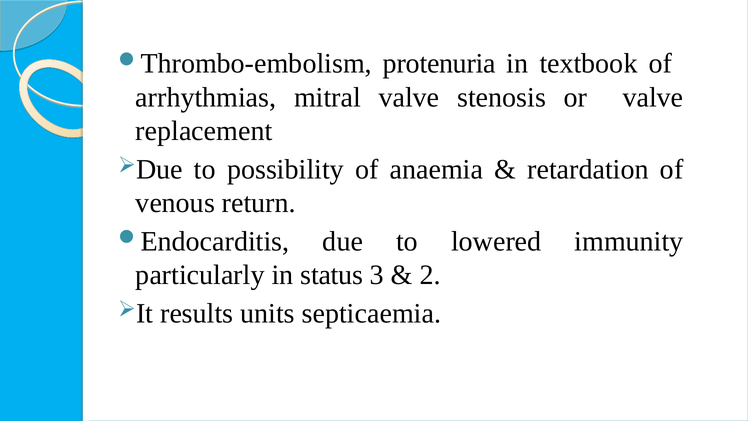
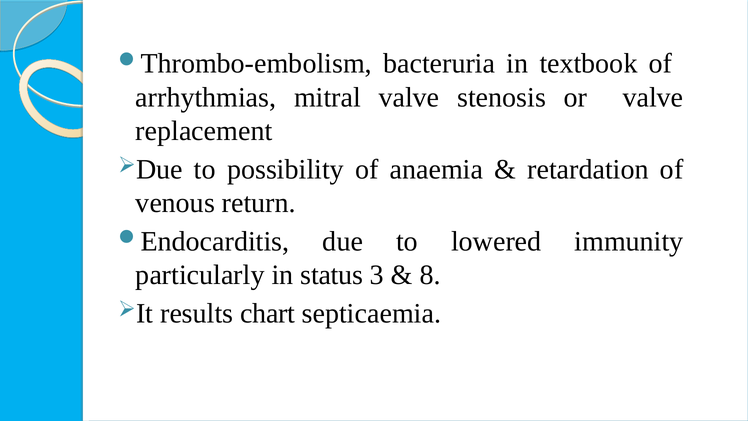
protenuria: protenuria -> bacteruria (439, 64)
2: 2 -> 8 (430, 275)
units: units -> chart (268, 313)
